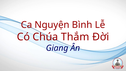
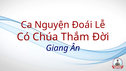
Bình: Bình -> Đoái (82, 25)
